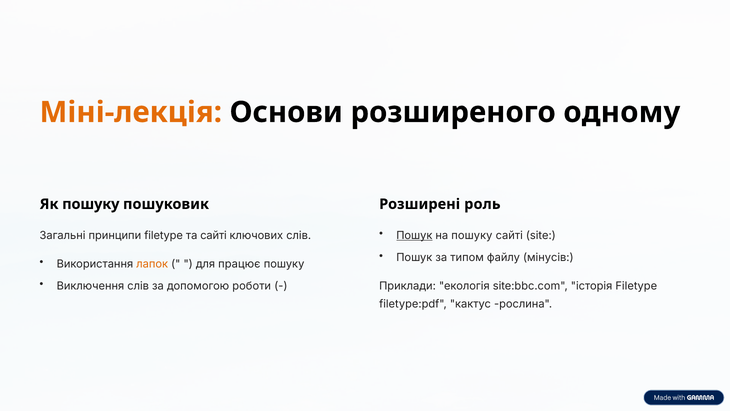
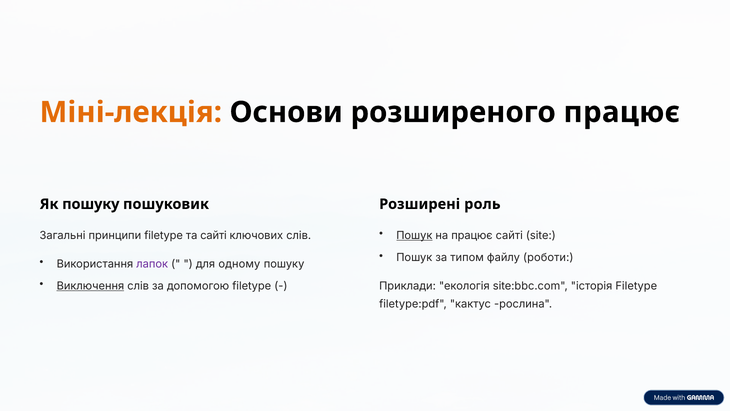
розширеного одному: одному -> працює (622, 112)
на пошуку: пошуку -> працює (472, 235)
мінусів: мінусів -> роботи (548, 257)
лапок colour: orange -> purple (152, 264)
працює: працює -> одному (239, 264)
Виключення underline: none -> present (90, 286)
допомогою роботи: роботи -> filetype (252, 286)
